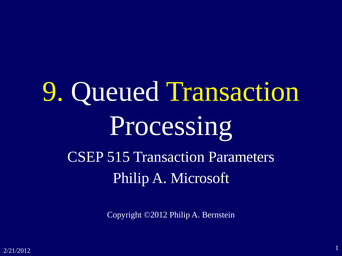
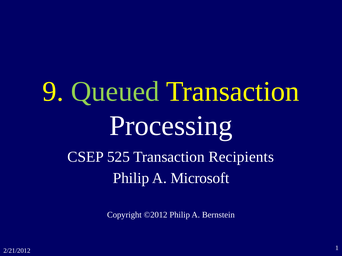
Queued colour: white -> light green (115, 92)
515: 515 -> 525 (118, 157)
Parameters: Parameters -> Recipients (241, 157)
